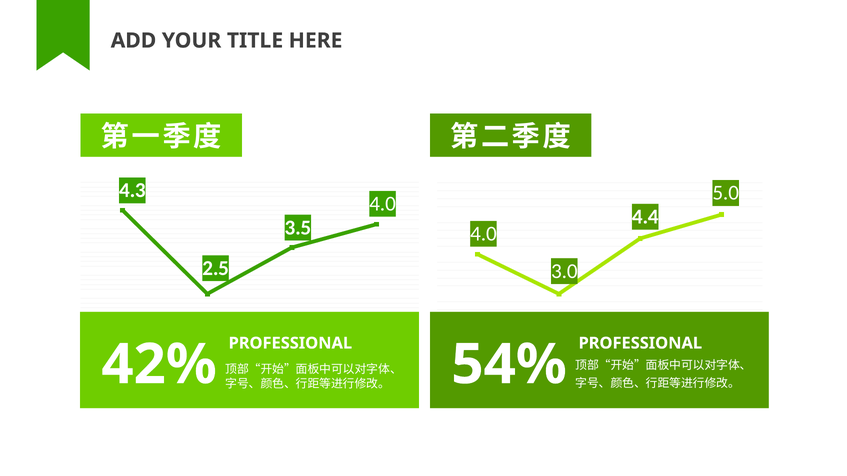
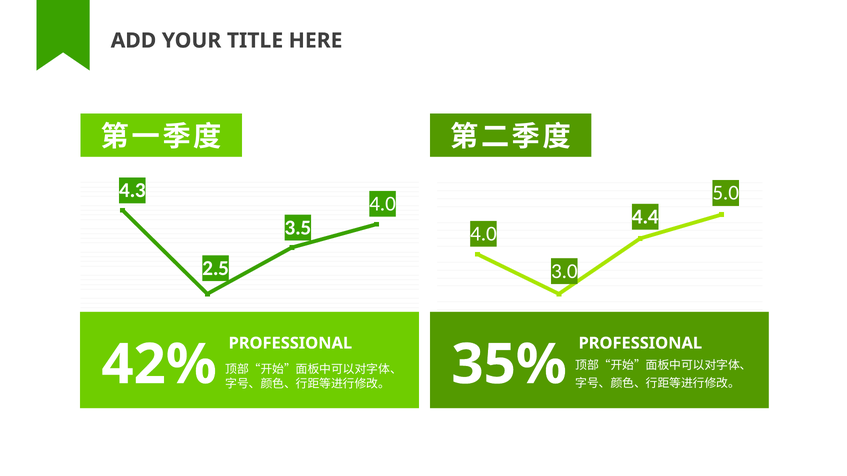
54%: 54% -> 35% (509, 365)
